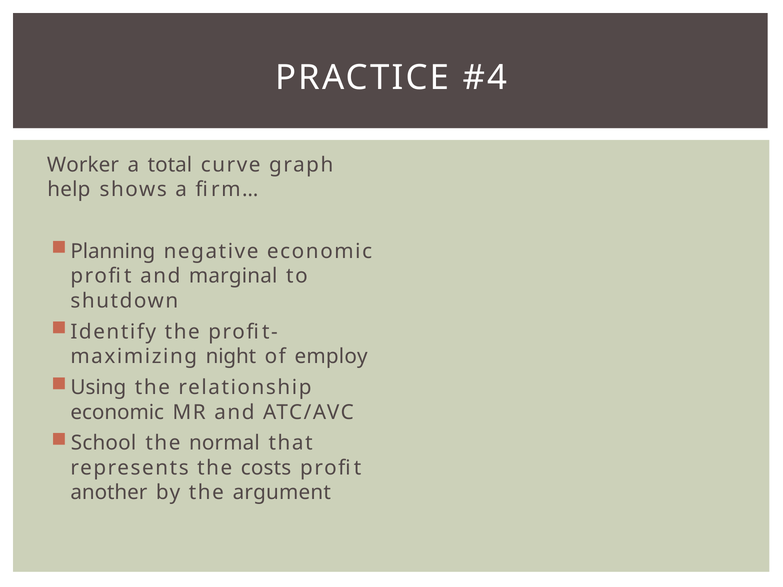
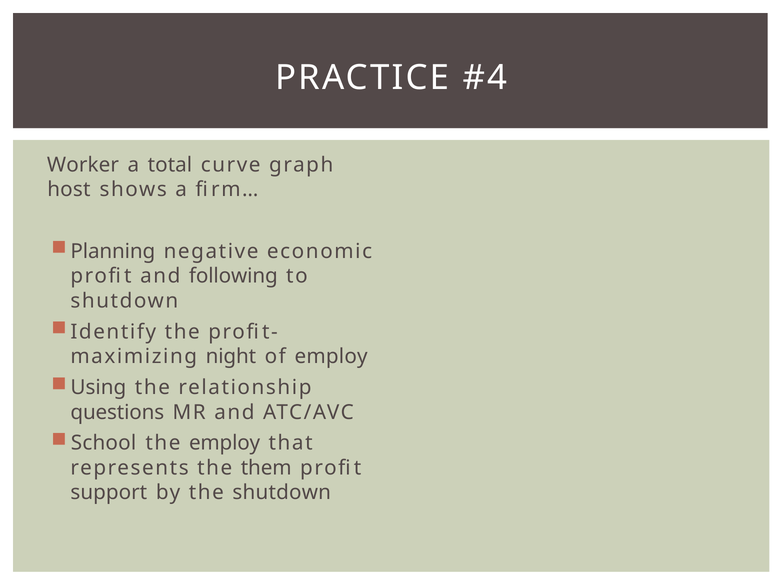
help: help -> host (69, 190)
marginal: marginal -> following (233, 276)
economic: economic -> questions (117, 412)
the normal: normal -> employ (225, 443)
costs: costs -> them (266, 468)
another: another -> support (109, 493)
the argument: argument -> shutdown (282, 493)
